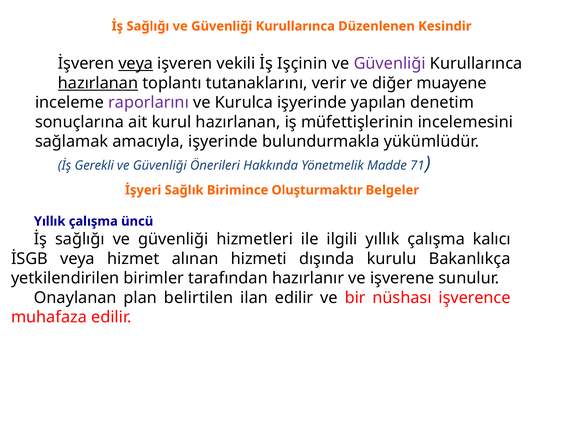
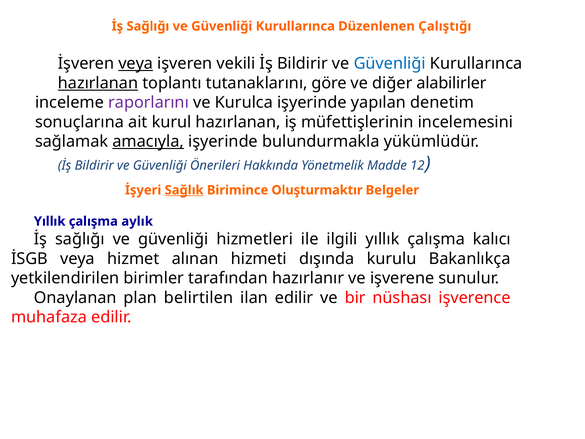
Kesindir: Kesindir -> Çalıştığı (445, 26)
vekili İş Işçinin: Işçinin -> Bildirir (302, 63)
Güvenliği colour: purple -> blue (390, 63)
verir: verir -> göre (329, 83)
muayene: muayene -> alabilirler (451, 83)
amacıyla underline: none -> present (148, 142)
Gerekli: Gerekli -> Bildirir (94, 165)
71: 71 -> 12 (417, 165)
Sağlık underline: none -> present (184, 190)
üncü: üncü -> aylık (137, 221)
